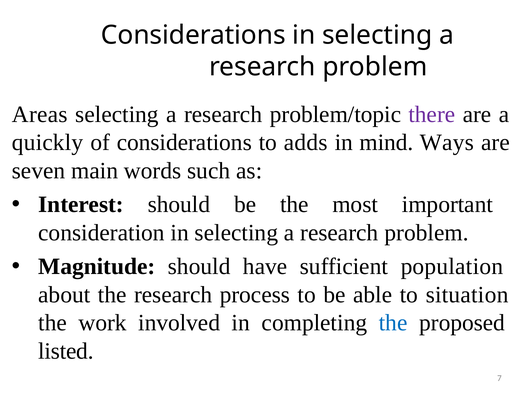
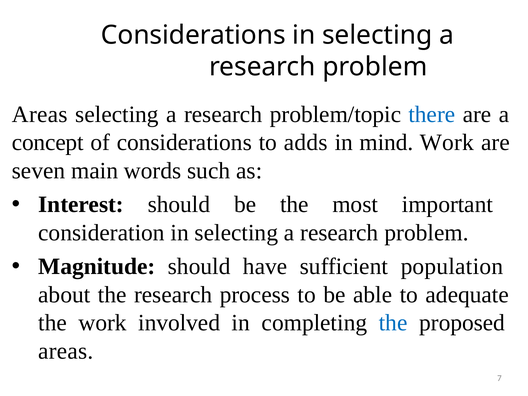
there colour: purple -> blue (432, 114)
quickly: quickly -> concept (48, 143)
mind Ways: Ways -> Work (447, 143)
situation: situation -> adequate (467, 295)
listed: listed -> areas (66, 351)
